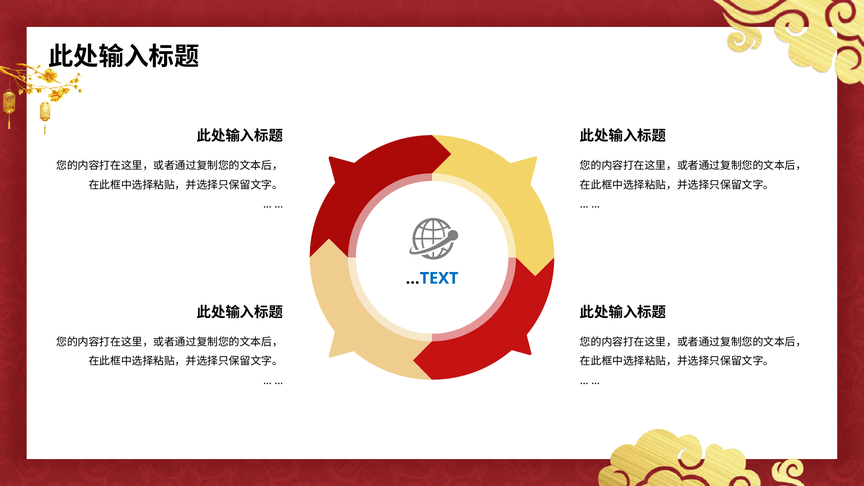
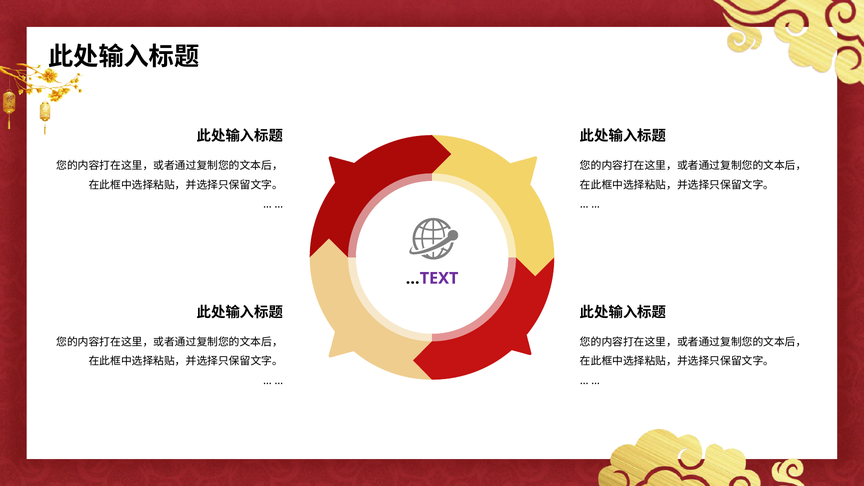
TEXT colour: blue -> purple (439, 278)
